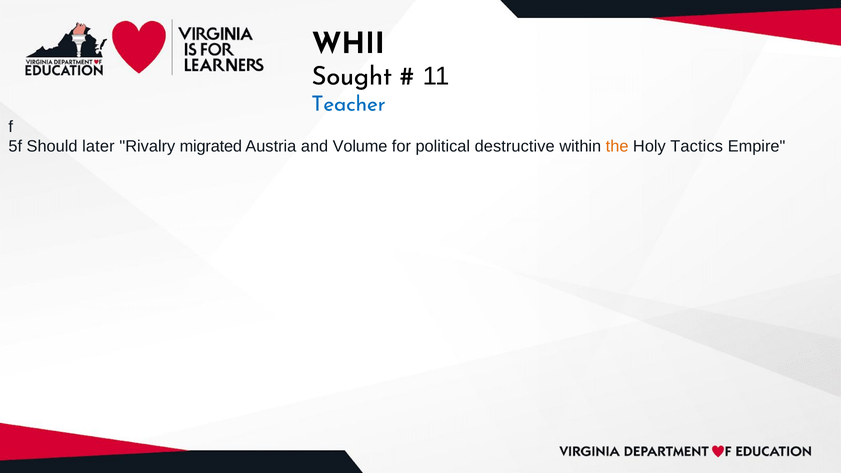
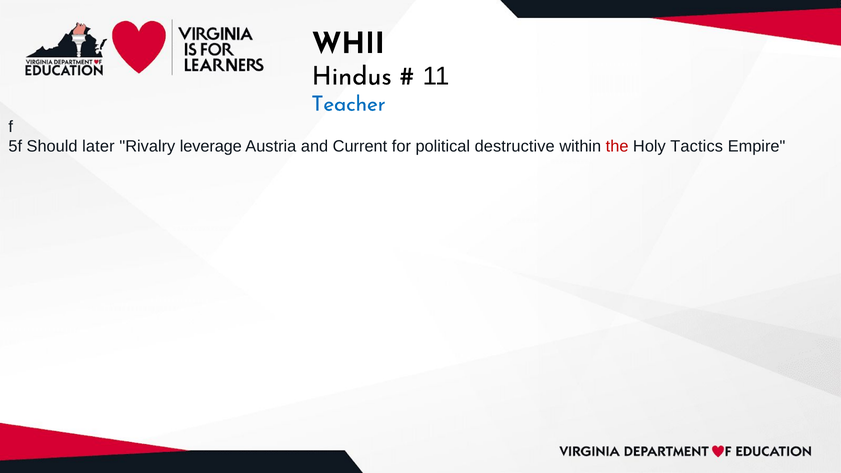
Sought: Sought -> Hindus (352, 76)
migrated: migrated -> leverage (211, 146)
Volume: Volume -> Current (360, 146)
the colour: orange -> red (617, 146)
